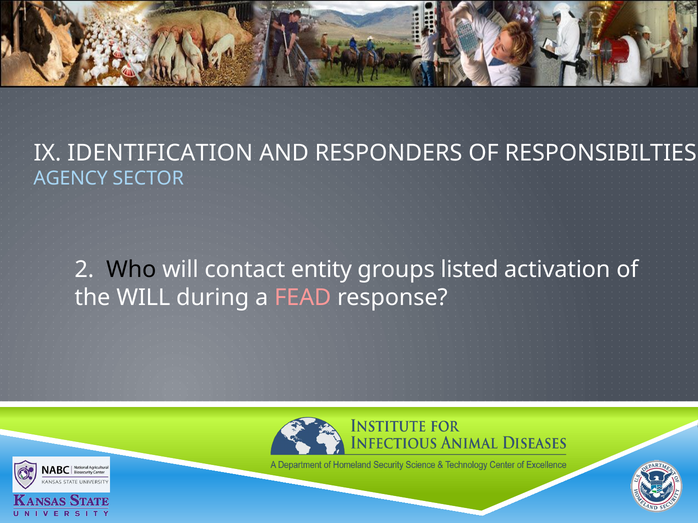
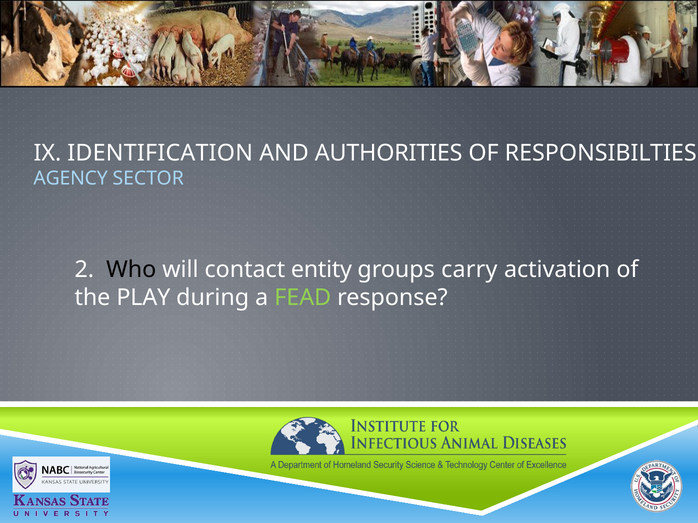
RESPONDERS: RESPONDERS -> AUTHORITIES (389, 153)
listed: listed -> carry (469, 270)
the WILL: WILL -> PLAY (143, 298)
FEAD colour: pink -> light green (303, 298)
